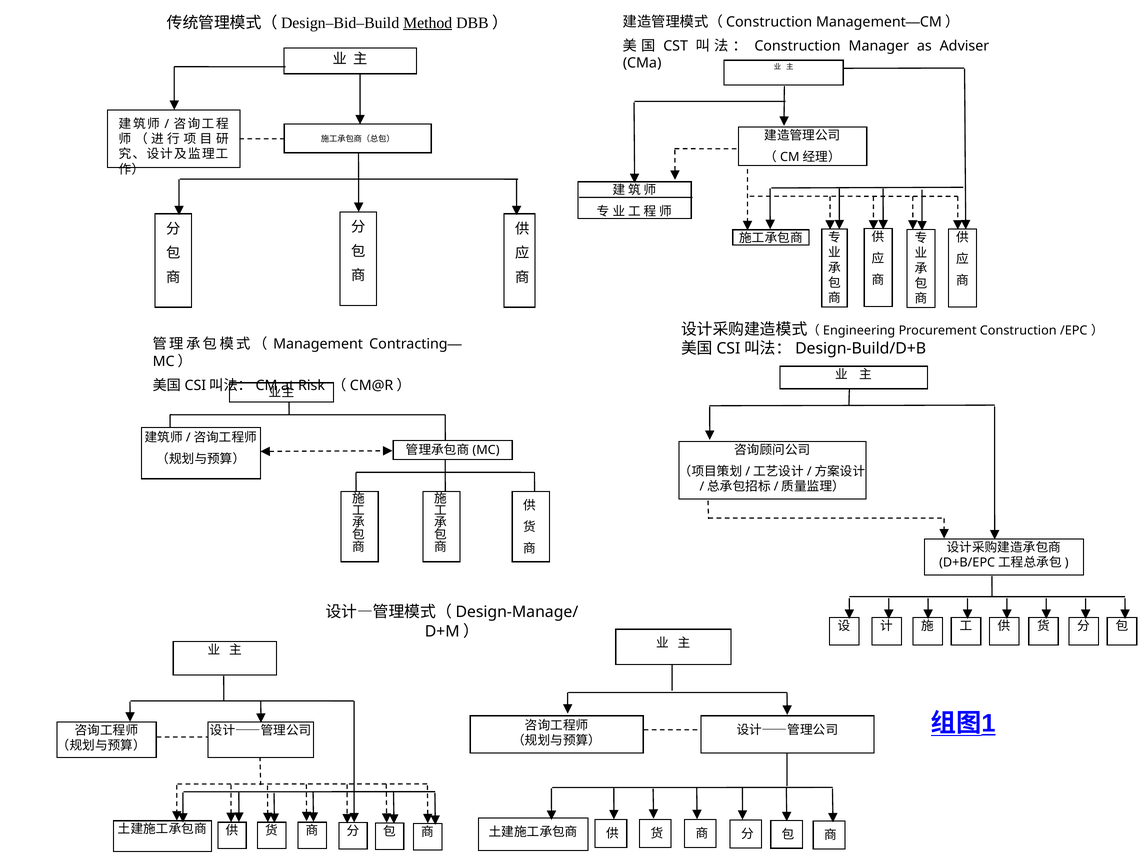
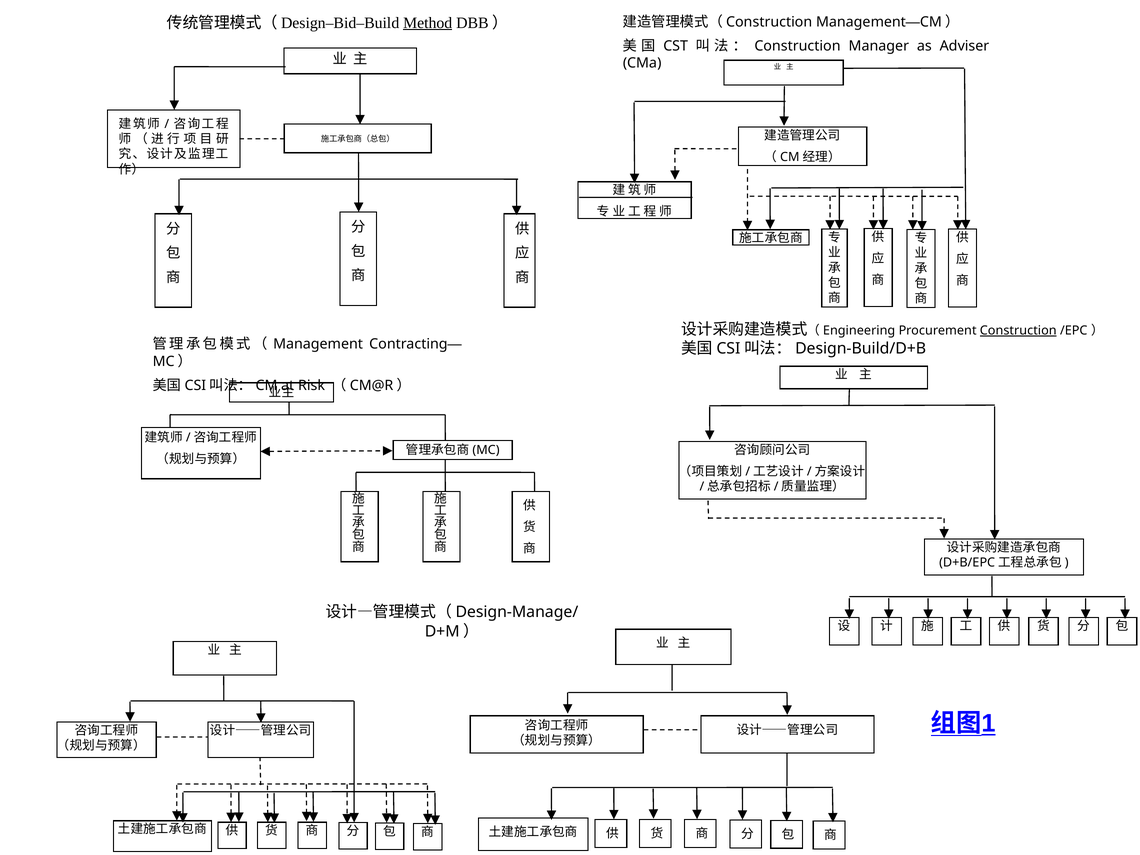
Construction underline: none -> present (1018, 331)
